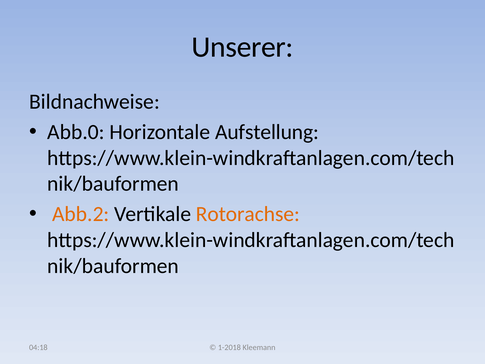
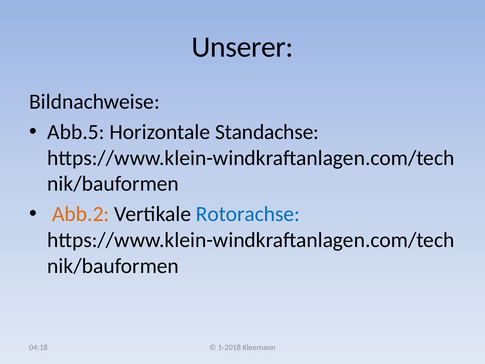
Abb.0: Abb.0 -> Abb.5 (76, 132)
Aufstellung: Aufstellung -> Standachse (267, 132)
Rotorachse colour: orange -> blue (248, 214)
